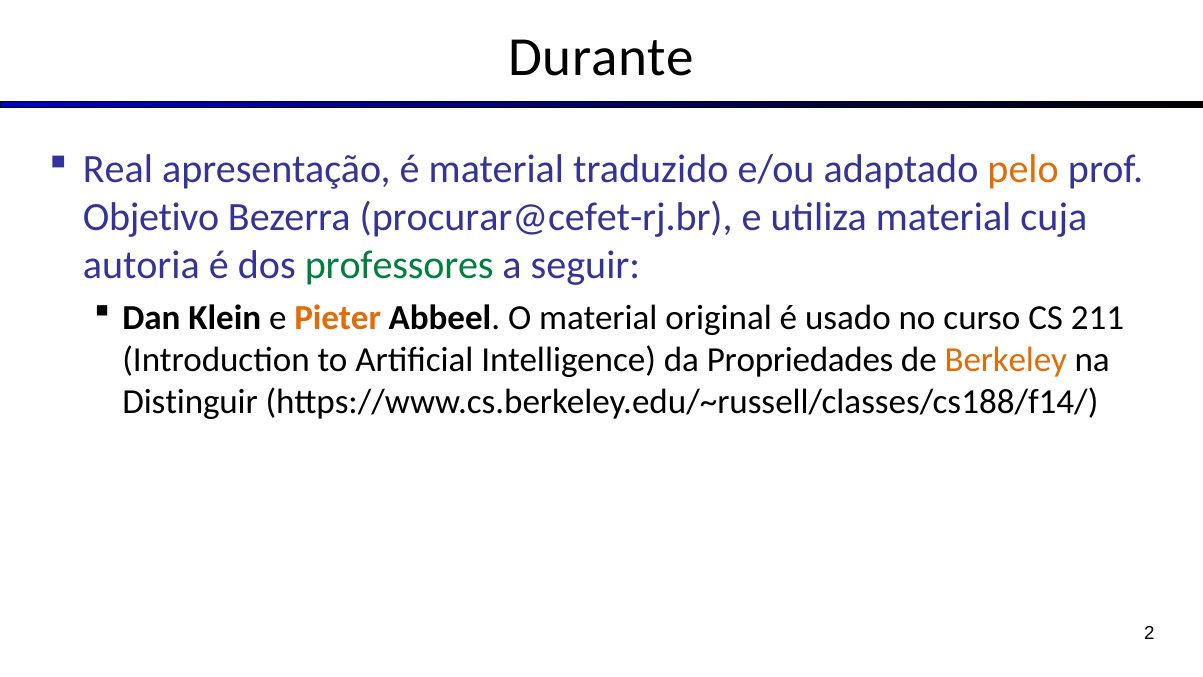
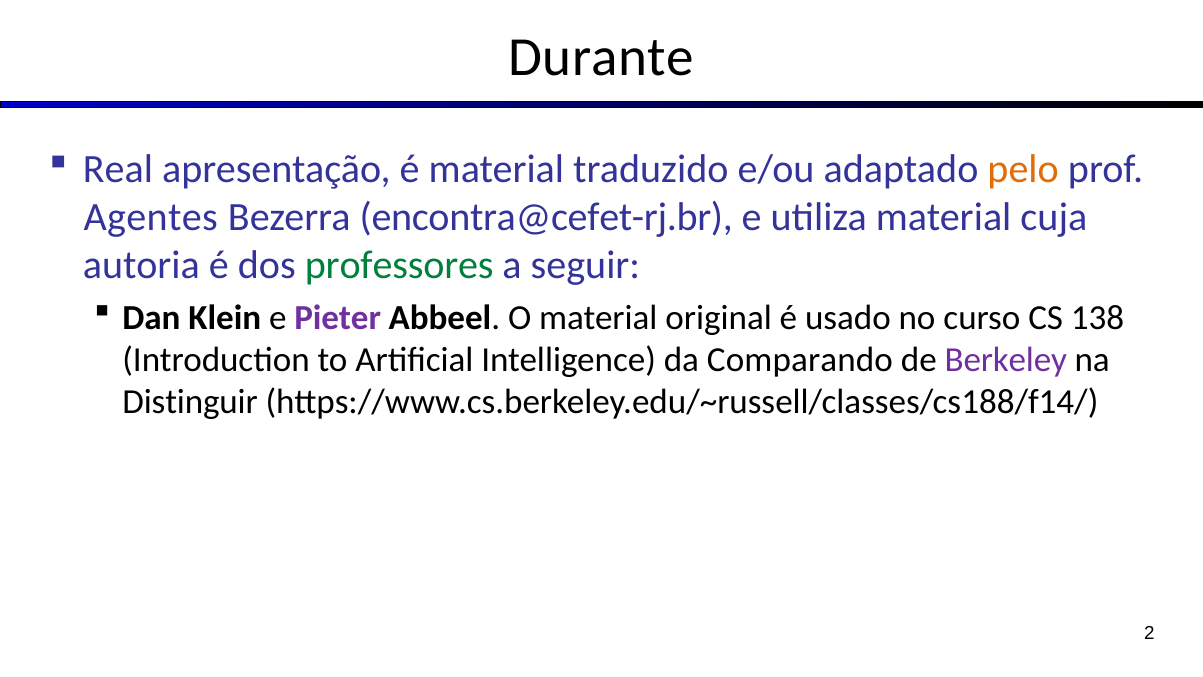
Objetivo: Objetivo -> Agentes (151, 217)
procurar@cefet-rj.br: procurar@cefet-rj.br -> encontra@cefet-rj.br (546, 217)
Pieter colour: orange -> purple (338, 317)
211: 211 -> 138 (1098, 317)
Propriedades: Propriedades -> Comparando (800, 359)
Berkeley colour: orange -> purple (1006, 359)
